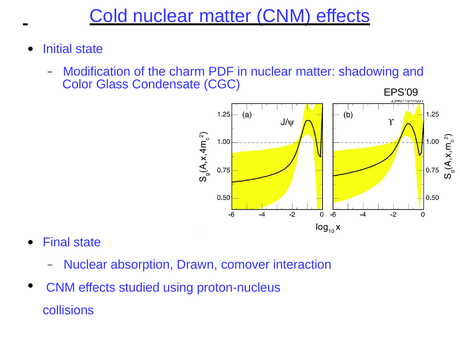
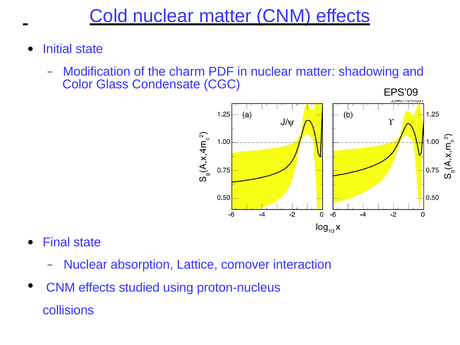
Drawn: Drawn -> Lattice (197, 265)
